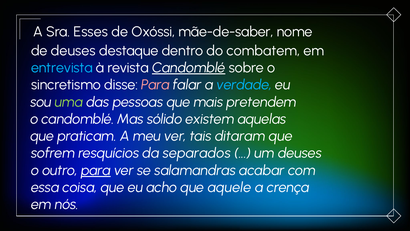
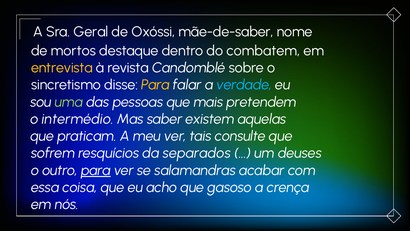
Esses: Esses -> Geral (91, 32)
de deuses: deuses -> mortos (73, 51)
entrevista colour: light blue -> yellow (62, 68)
Candomblé underline: present -> none (189, 68)
Para colour: pink -> yellow (156, 85)
o candomblé: candomblé -> intermédio (78, 119)
sólido: sólido -> saber (165, 119)
ditaram: ditaram -> consulte (240, 136)
aquele: aquele -> gasoso (230, 187)
